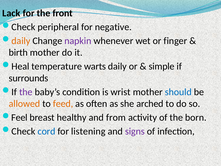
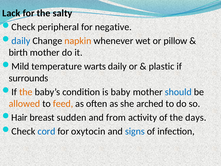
front: front -> salty (63, 13)
daily colour: orange -> blue (21, 41)
napkin colour: purple -> orange (78, 41)
finger: finger -> pillow (175, 41)
Heal: Heal -> Mild (20, 66)
simple: simple -> plastic (162, 66)
the colour: purple -> orange (26, 92)
wrist: wrist -> baby (121, 92)
Feel: Feel -> Hair (19, 117)
healthy: healthy -> sudden (72, 117)
born: born -> days (196, 117)
listening: listening -> oxytocin (88, 131)
signs colour: purple -> blue (135, 131)
